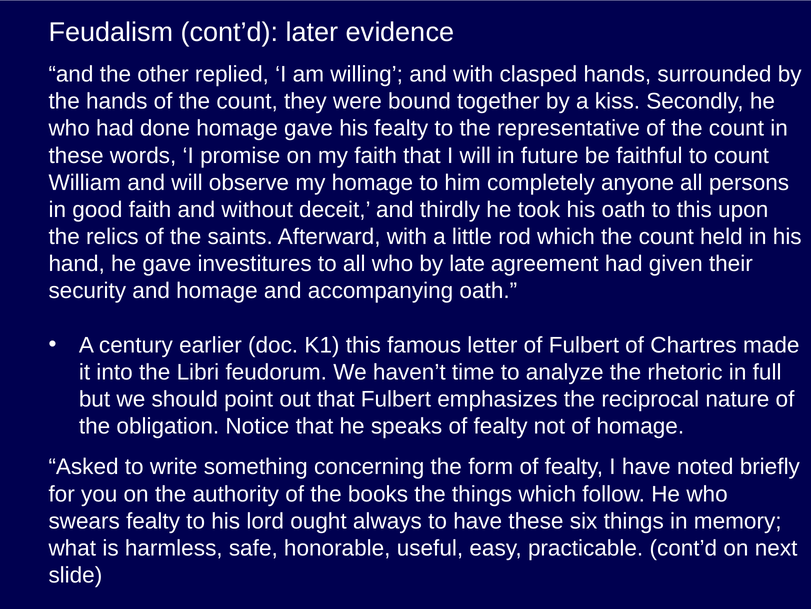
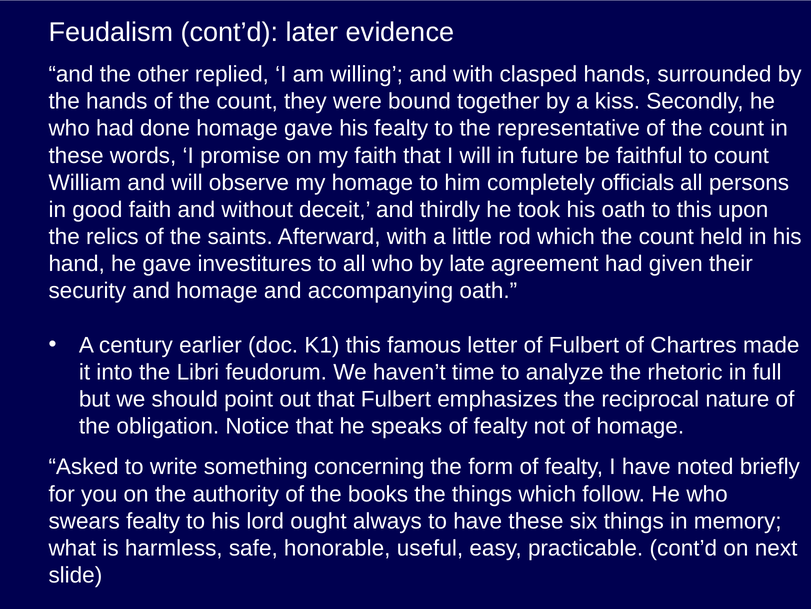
anyone: anyone -> officials (638, 182)
